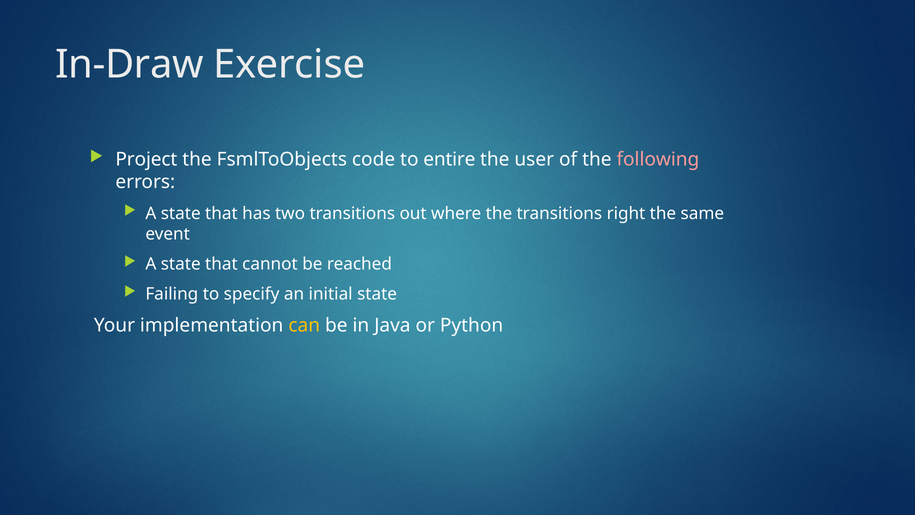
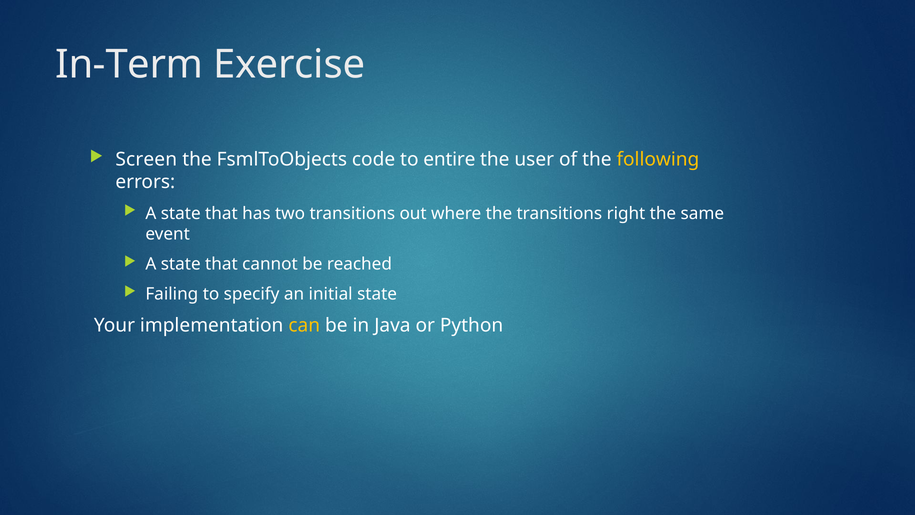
In-Draw: In-Draw -> In-Term (129, 64)
Project: Project -> Screen (146, 159)
following colour: pink -> yellow (658, 159)
